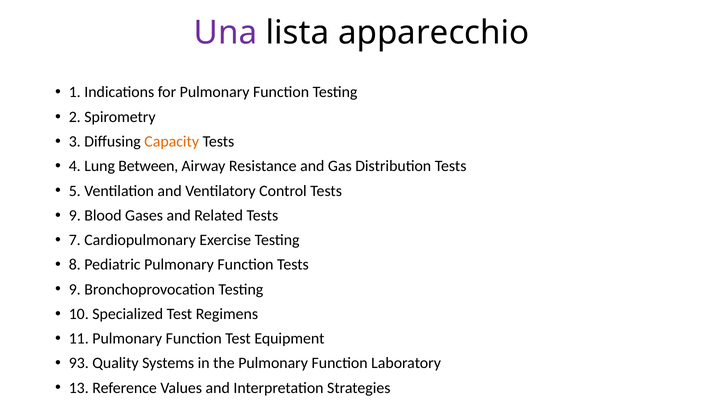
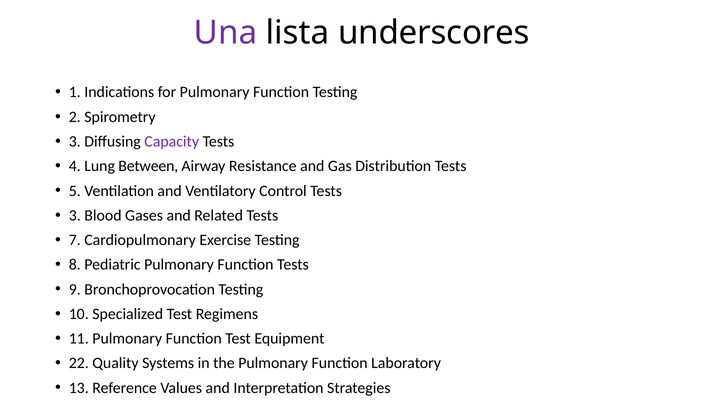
apparecchio: apparecchio -> underscores (434, 33)
Capacity colour: orange -> purple (172, 142)
9: 9 -> 3 (75, 216)
93: 93 -> 22 (79, 363)
